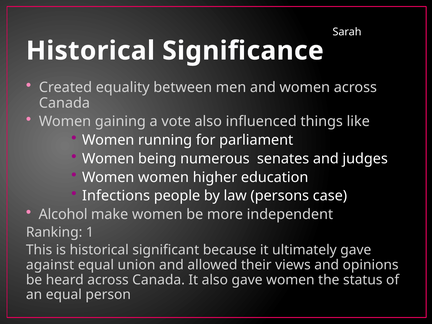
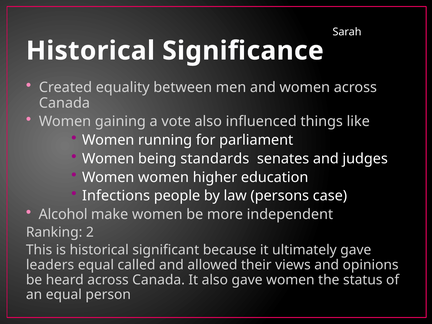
numerous: numerous -> standards (215, 159)
1: 1 -> 2 (90, 232)
against: against -> leaders (50, 265)
union: union -> called (137, 265)
